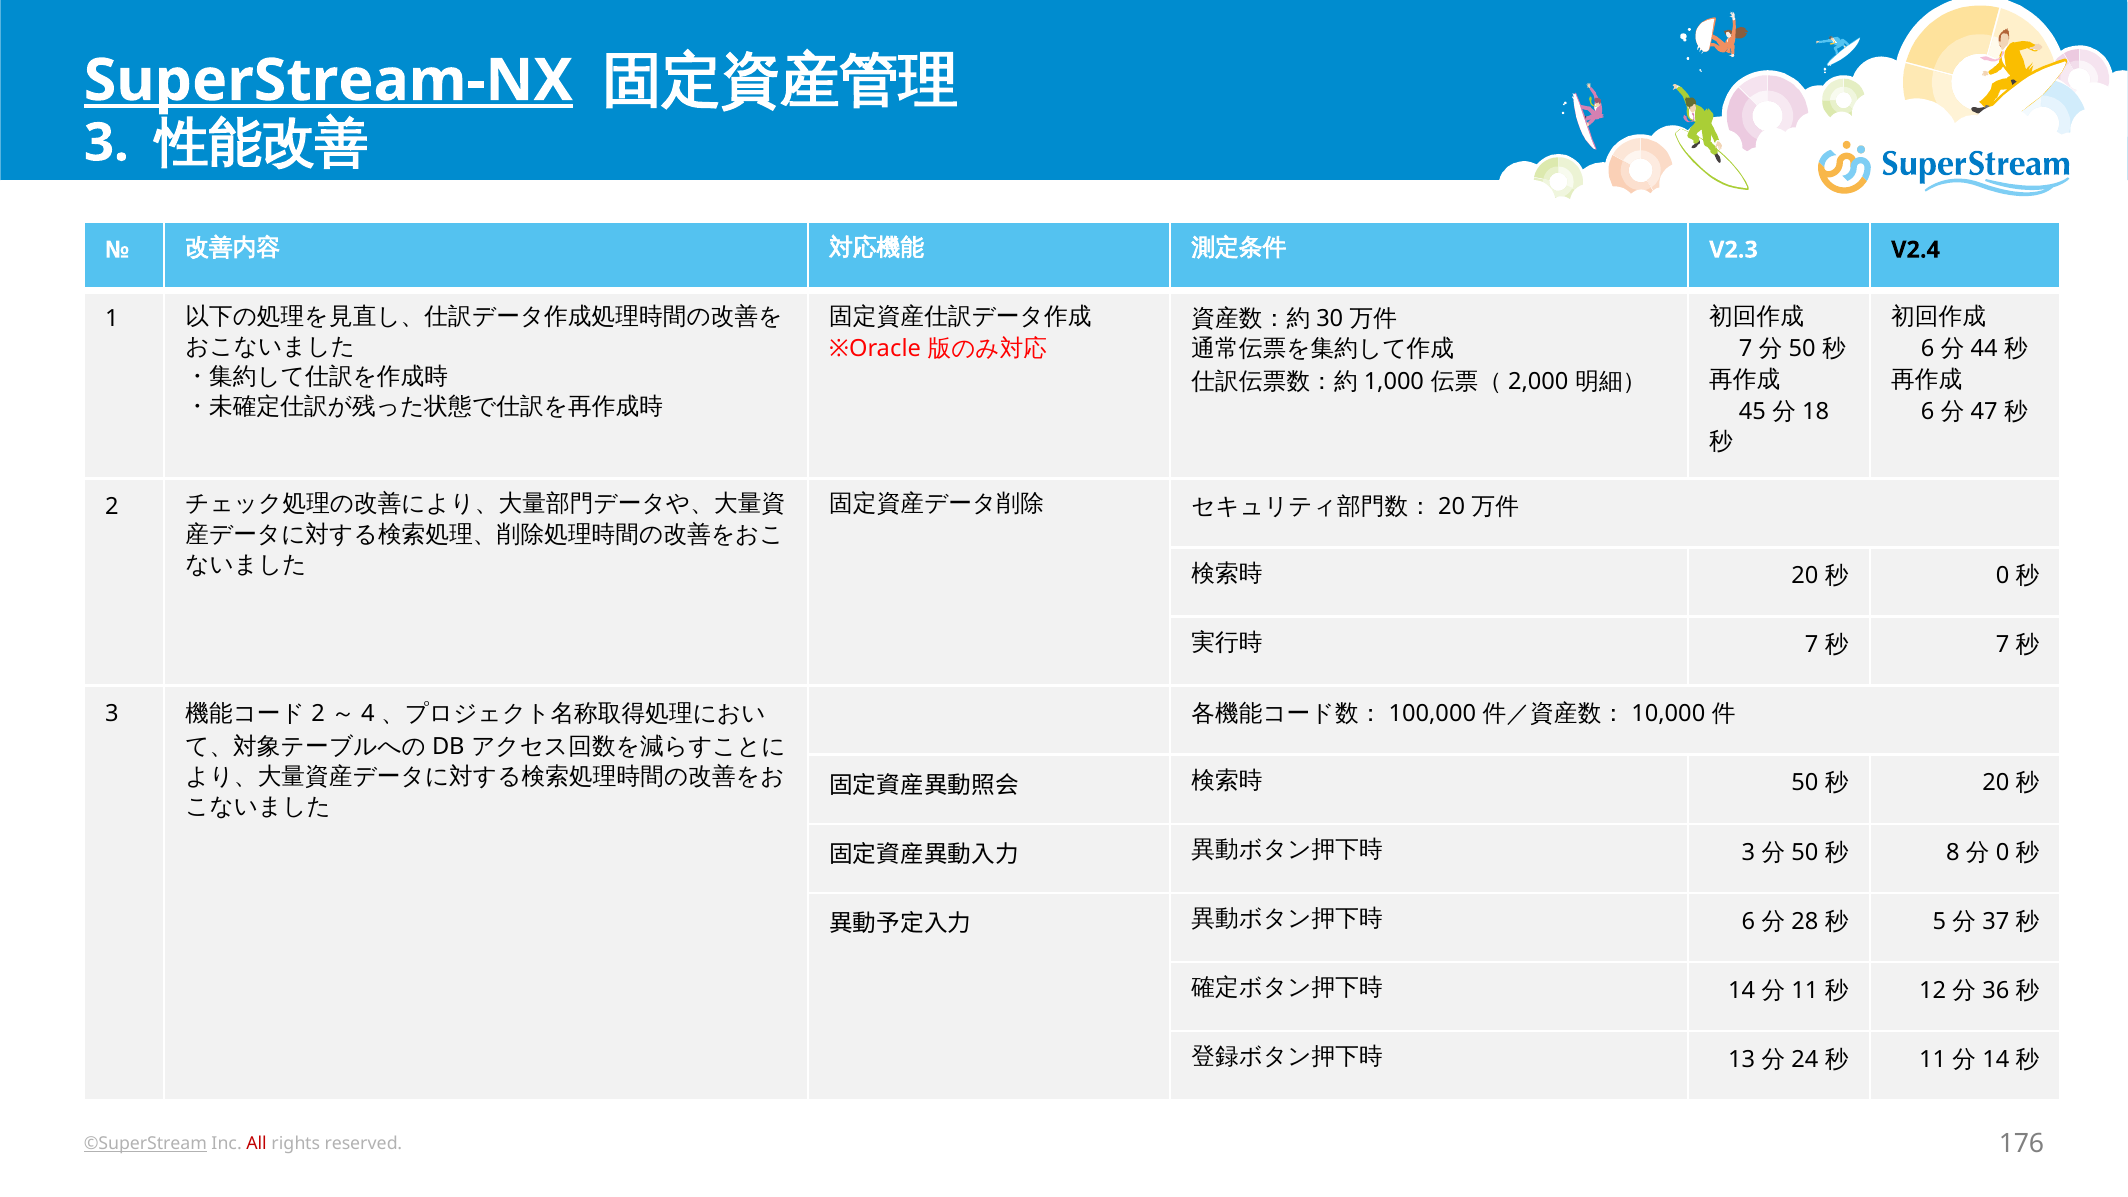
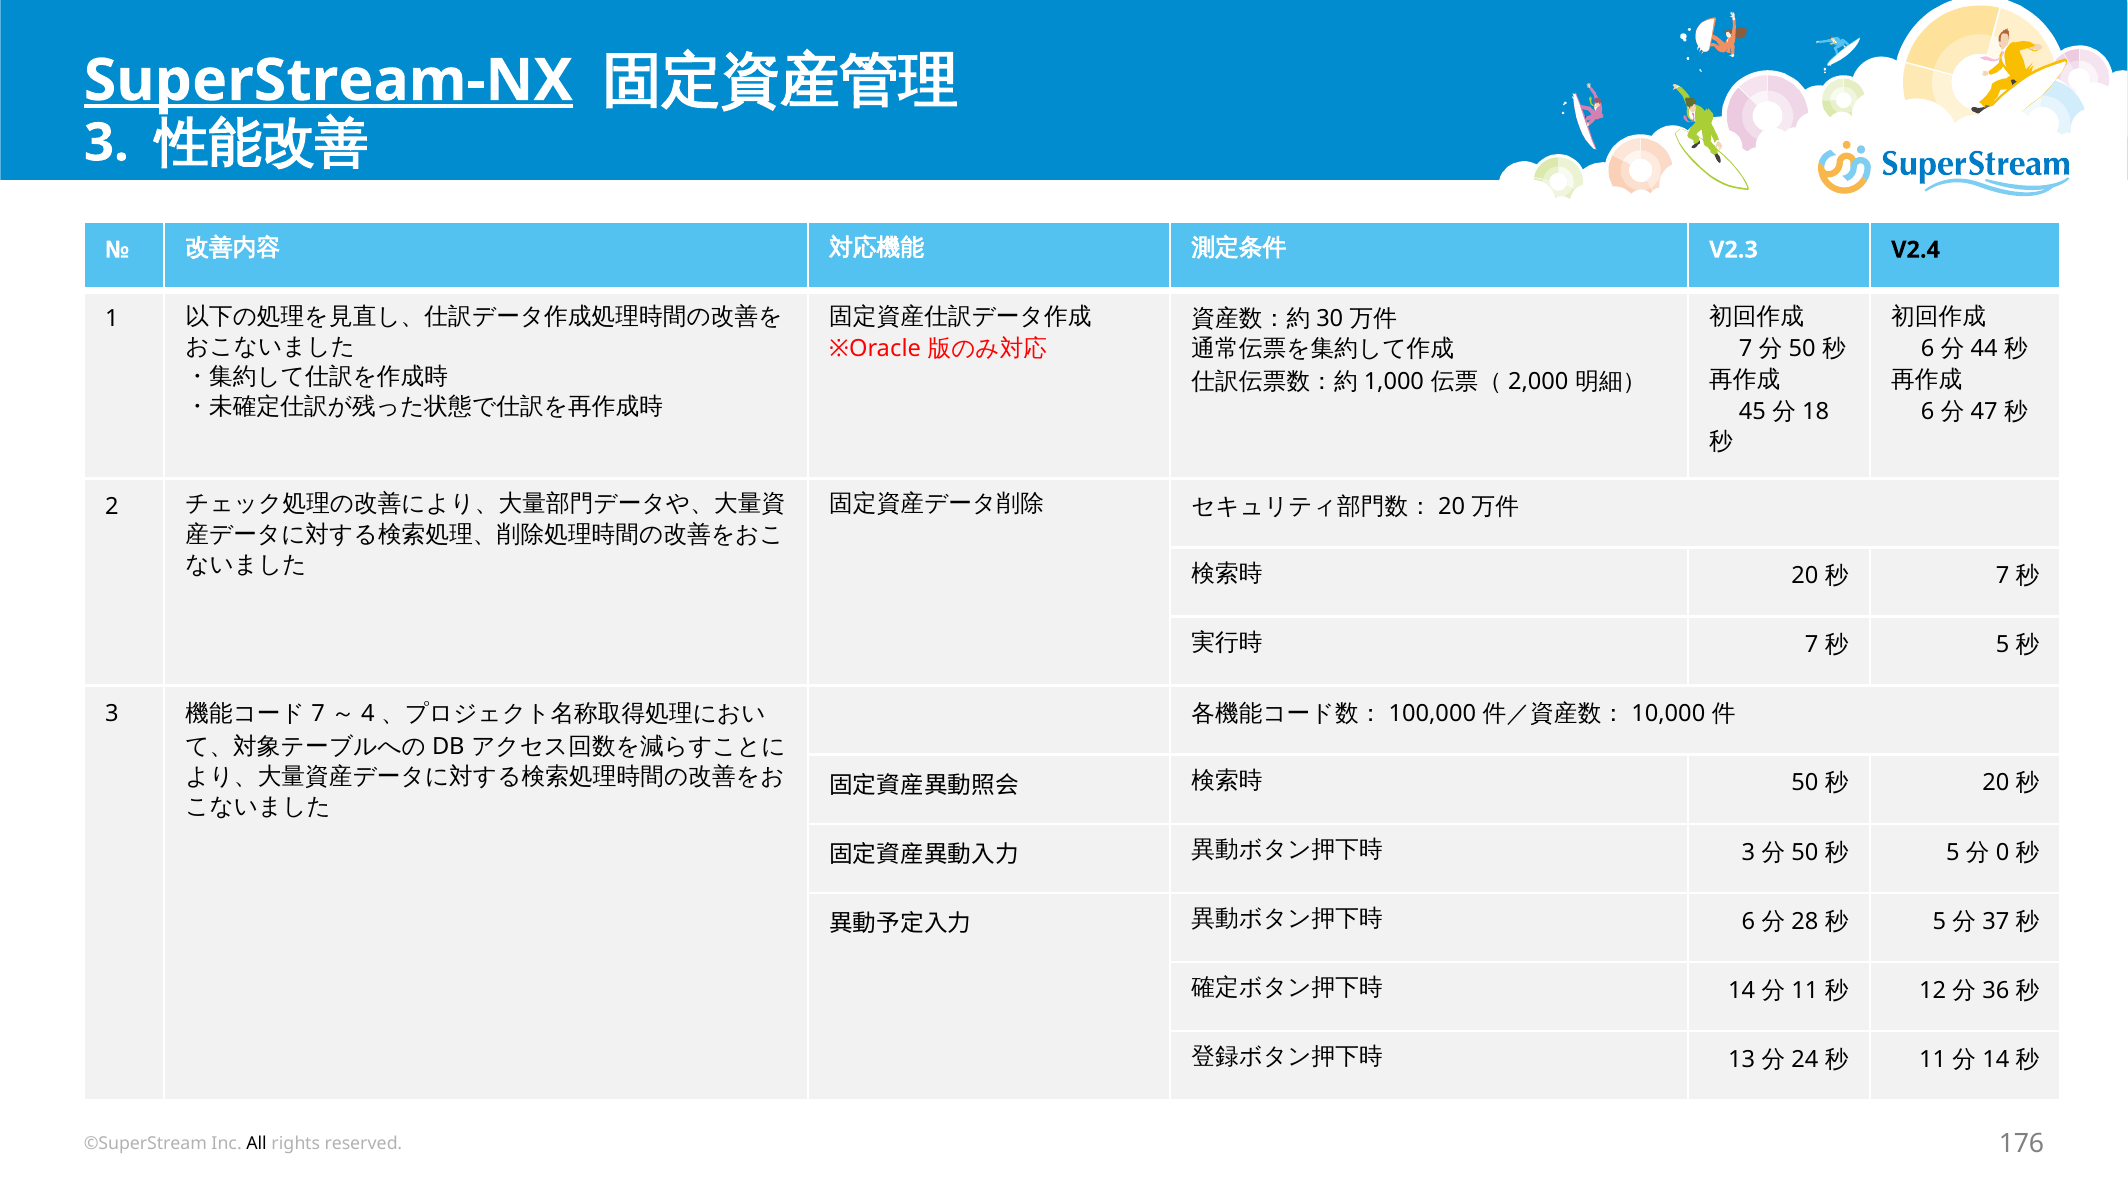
0: 0 -> 7 (2003, 576)
7: 7 -> 5 (2003, 645)
2: 2 -> 7 (318, 714)
8: 8 -> 5 (1953, 852)
©SuperStream underline: present -> none (145, 1144)
All colour: red -> black (257, 1144)
